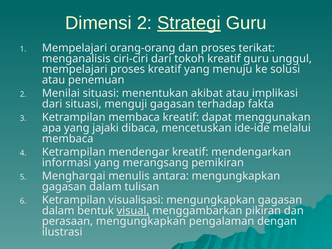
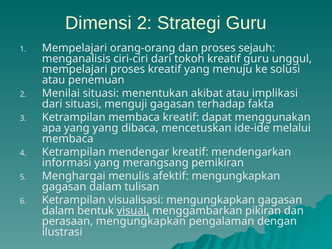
Strategi underline: present -> none (189, 23)
terikat: terikat -> sejauh (257, 48)
yang jajaki: jajaki -> yang (105, 128)
antara: antara -> afektif (171, 176)
